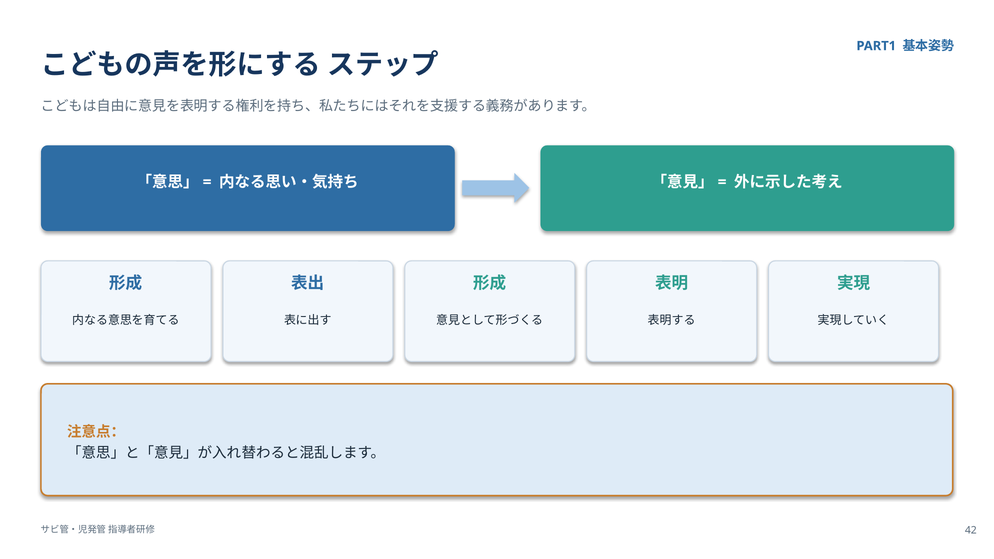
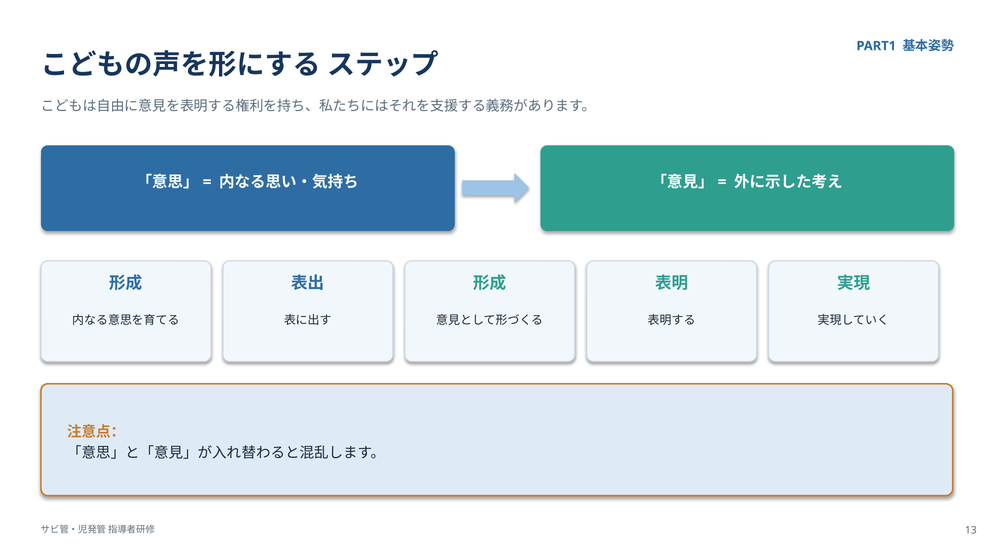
42: 42 -> 13 (971, 530)
